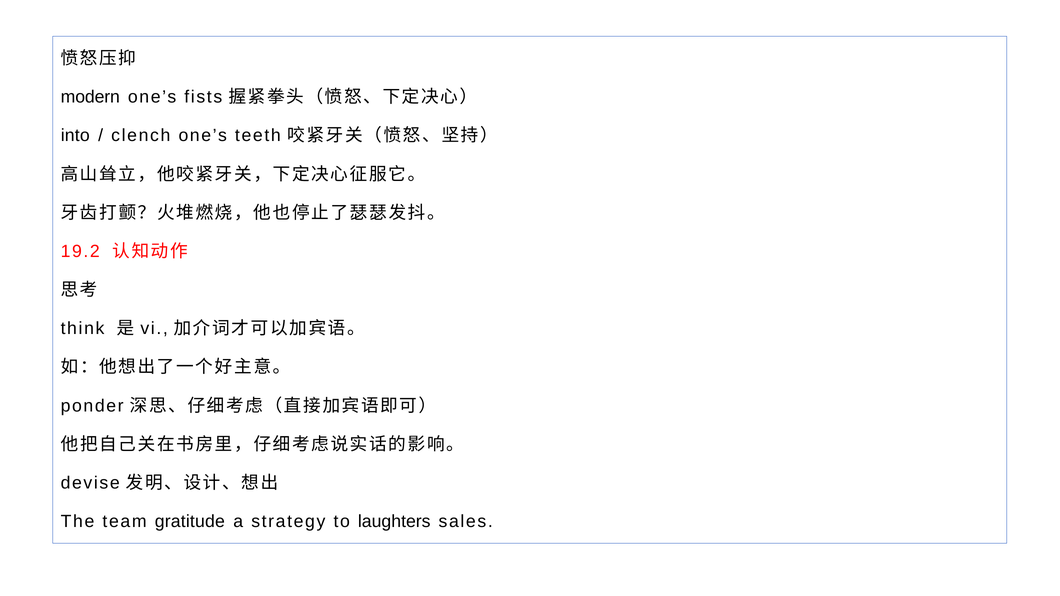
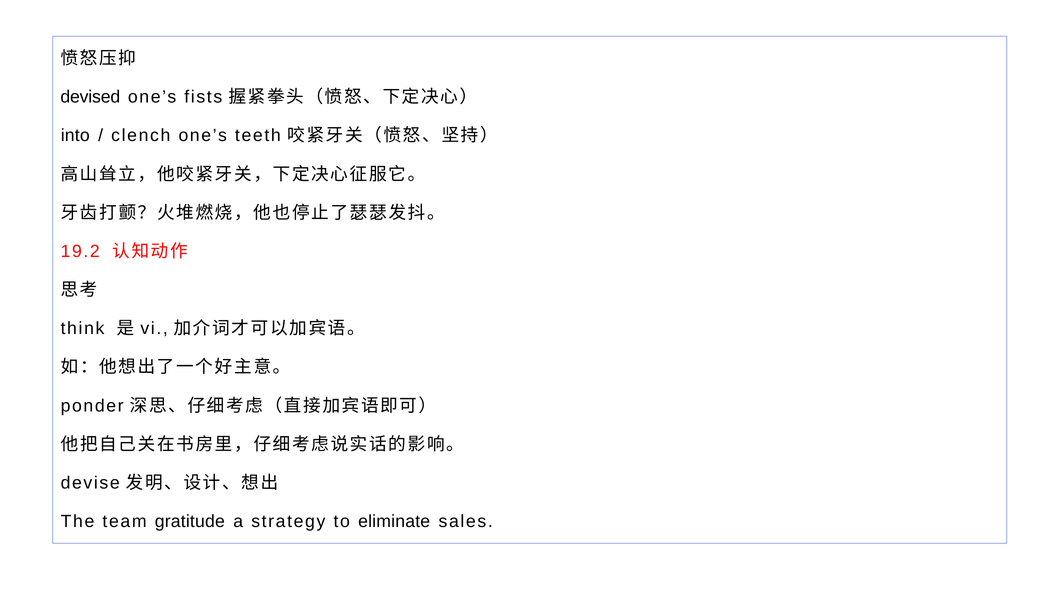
modern: modern -> devised (90, 97)
laughters: laughters -> eliminate (394, 522)
